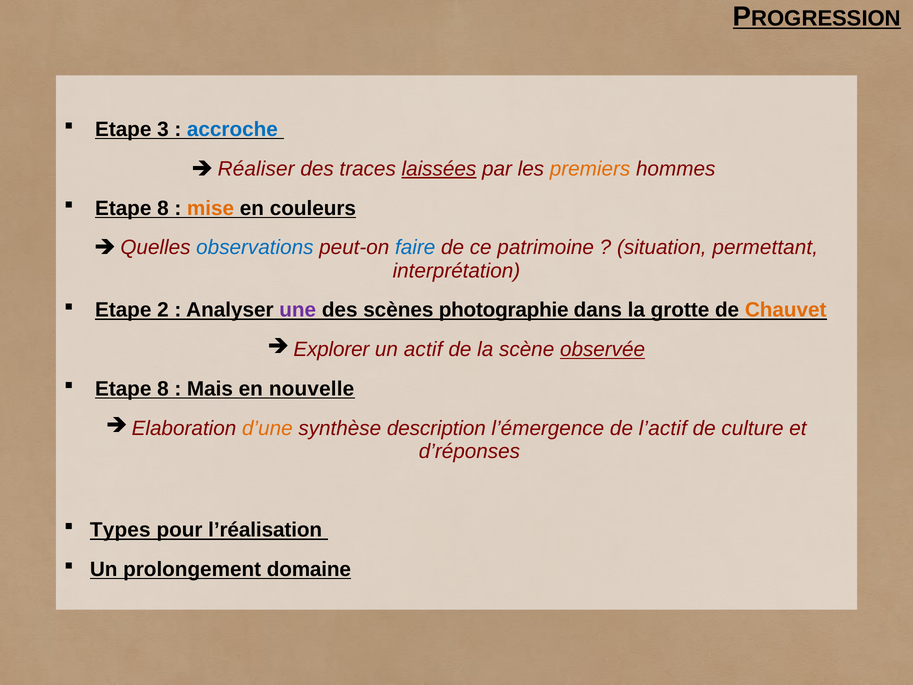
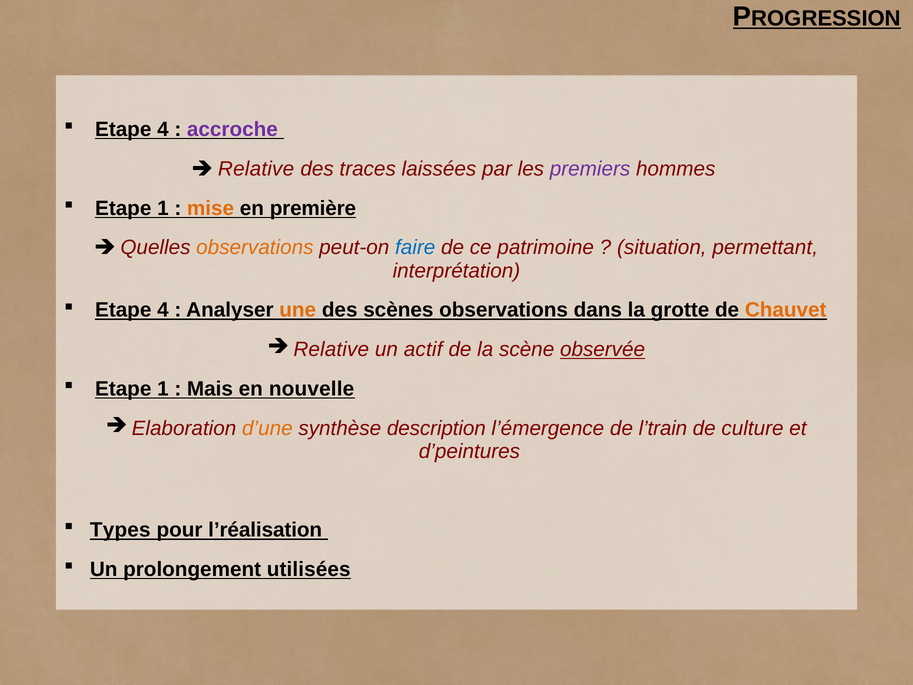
3: 3 -> 4 (163, 129)
accroche colour: blue -> purple (232, 129)
Réaliser: Réaliser -> Relative (256, 169)
laissées underline: present -> none (439, 169)
premiers colour: orange -> purple (590, 169)
8: 8 -> 1 (163, 208)
couleurs: couleurs -> première (313, 208)
observations colour: blue -> orange (255, 247)
2: 2 -> 4 (163, 310)
une colour: purple -> orange (298, 310)
scènes photographie: photographie -> observations (504, 310)
Explorer: Explorer -> Relative (331, 349)
8: 8 -> 1 (163, 389)
l’actif: l’actif -> l’train (663, 428)
d’réponses: d’réponses -> d’peintures (469, 451)
domaine: domaine -> utilisées (309, 569)
